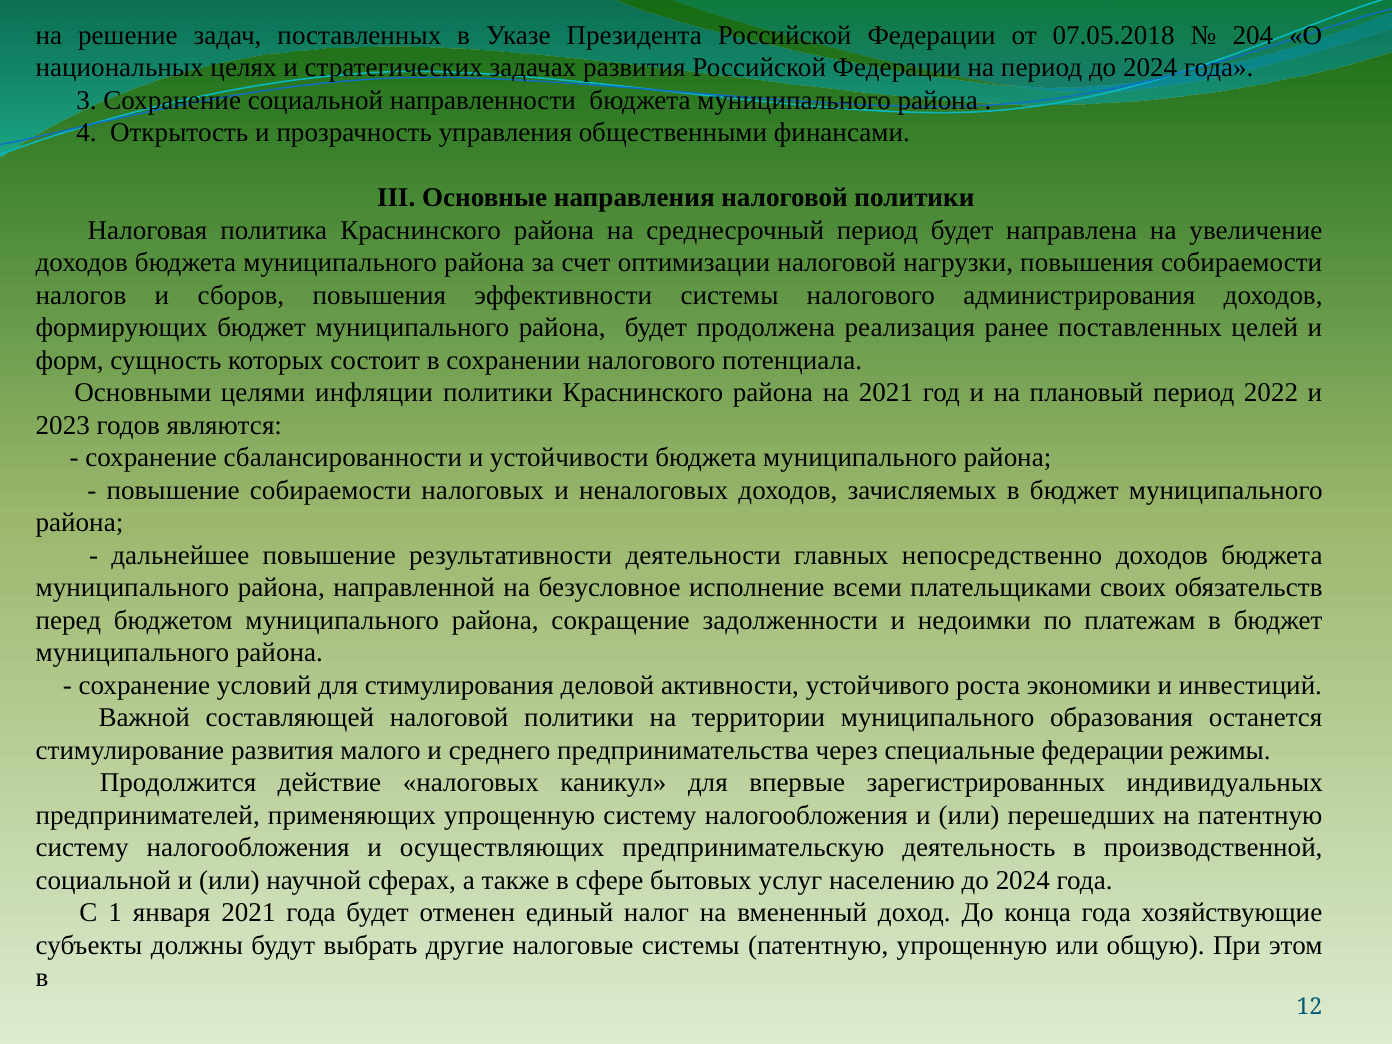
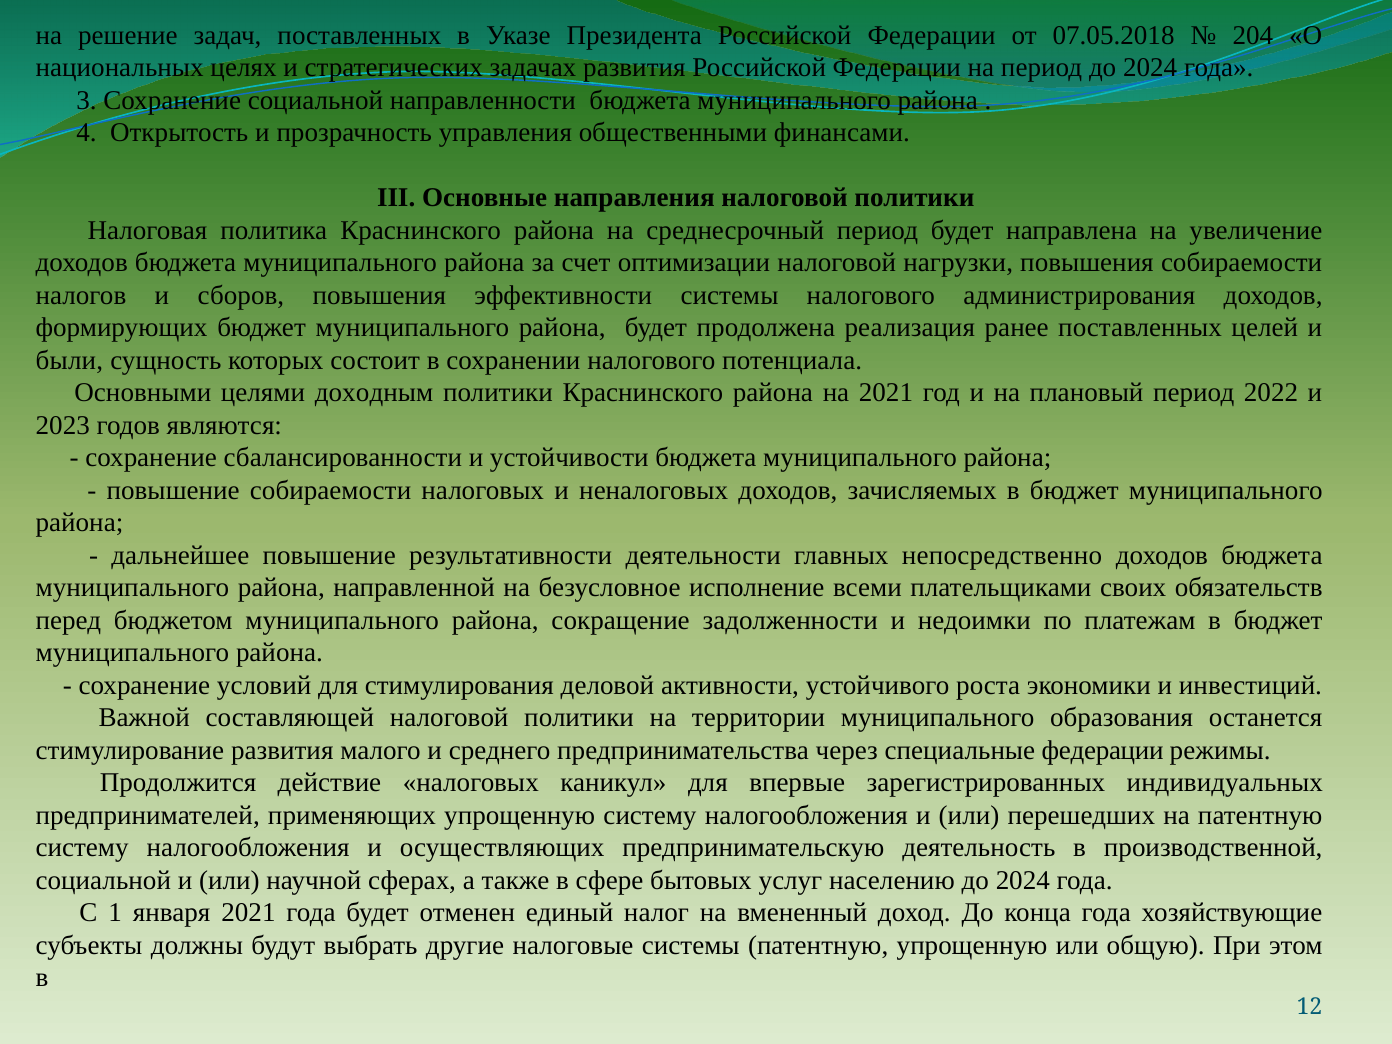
форм: форм -> были (69, 360)
инфляции: инфляции -> доходным (374, 393)
